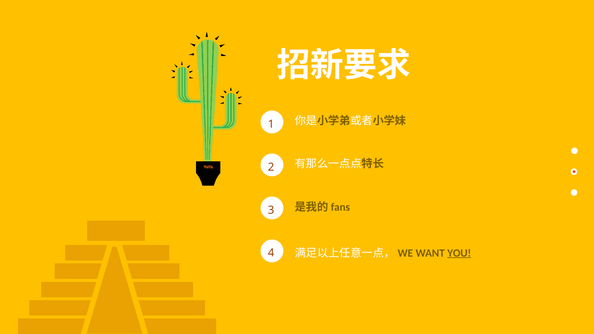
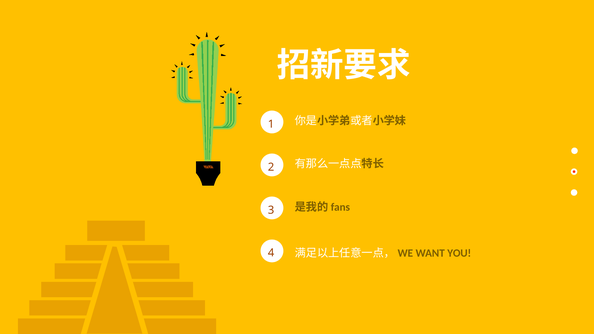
YOU underline: present -> none (459, 253)
